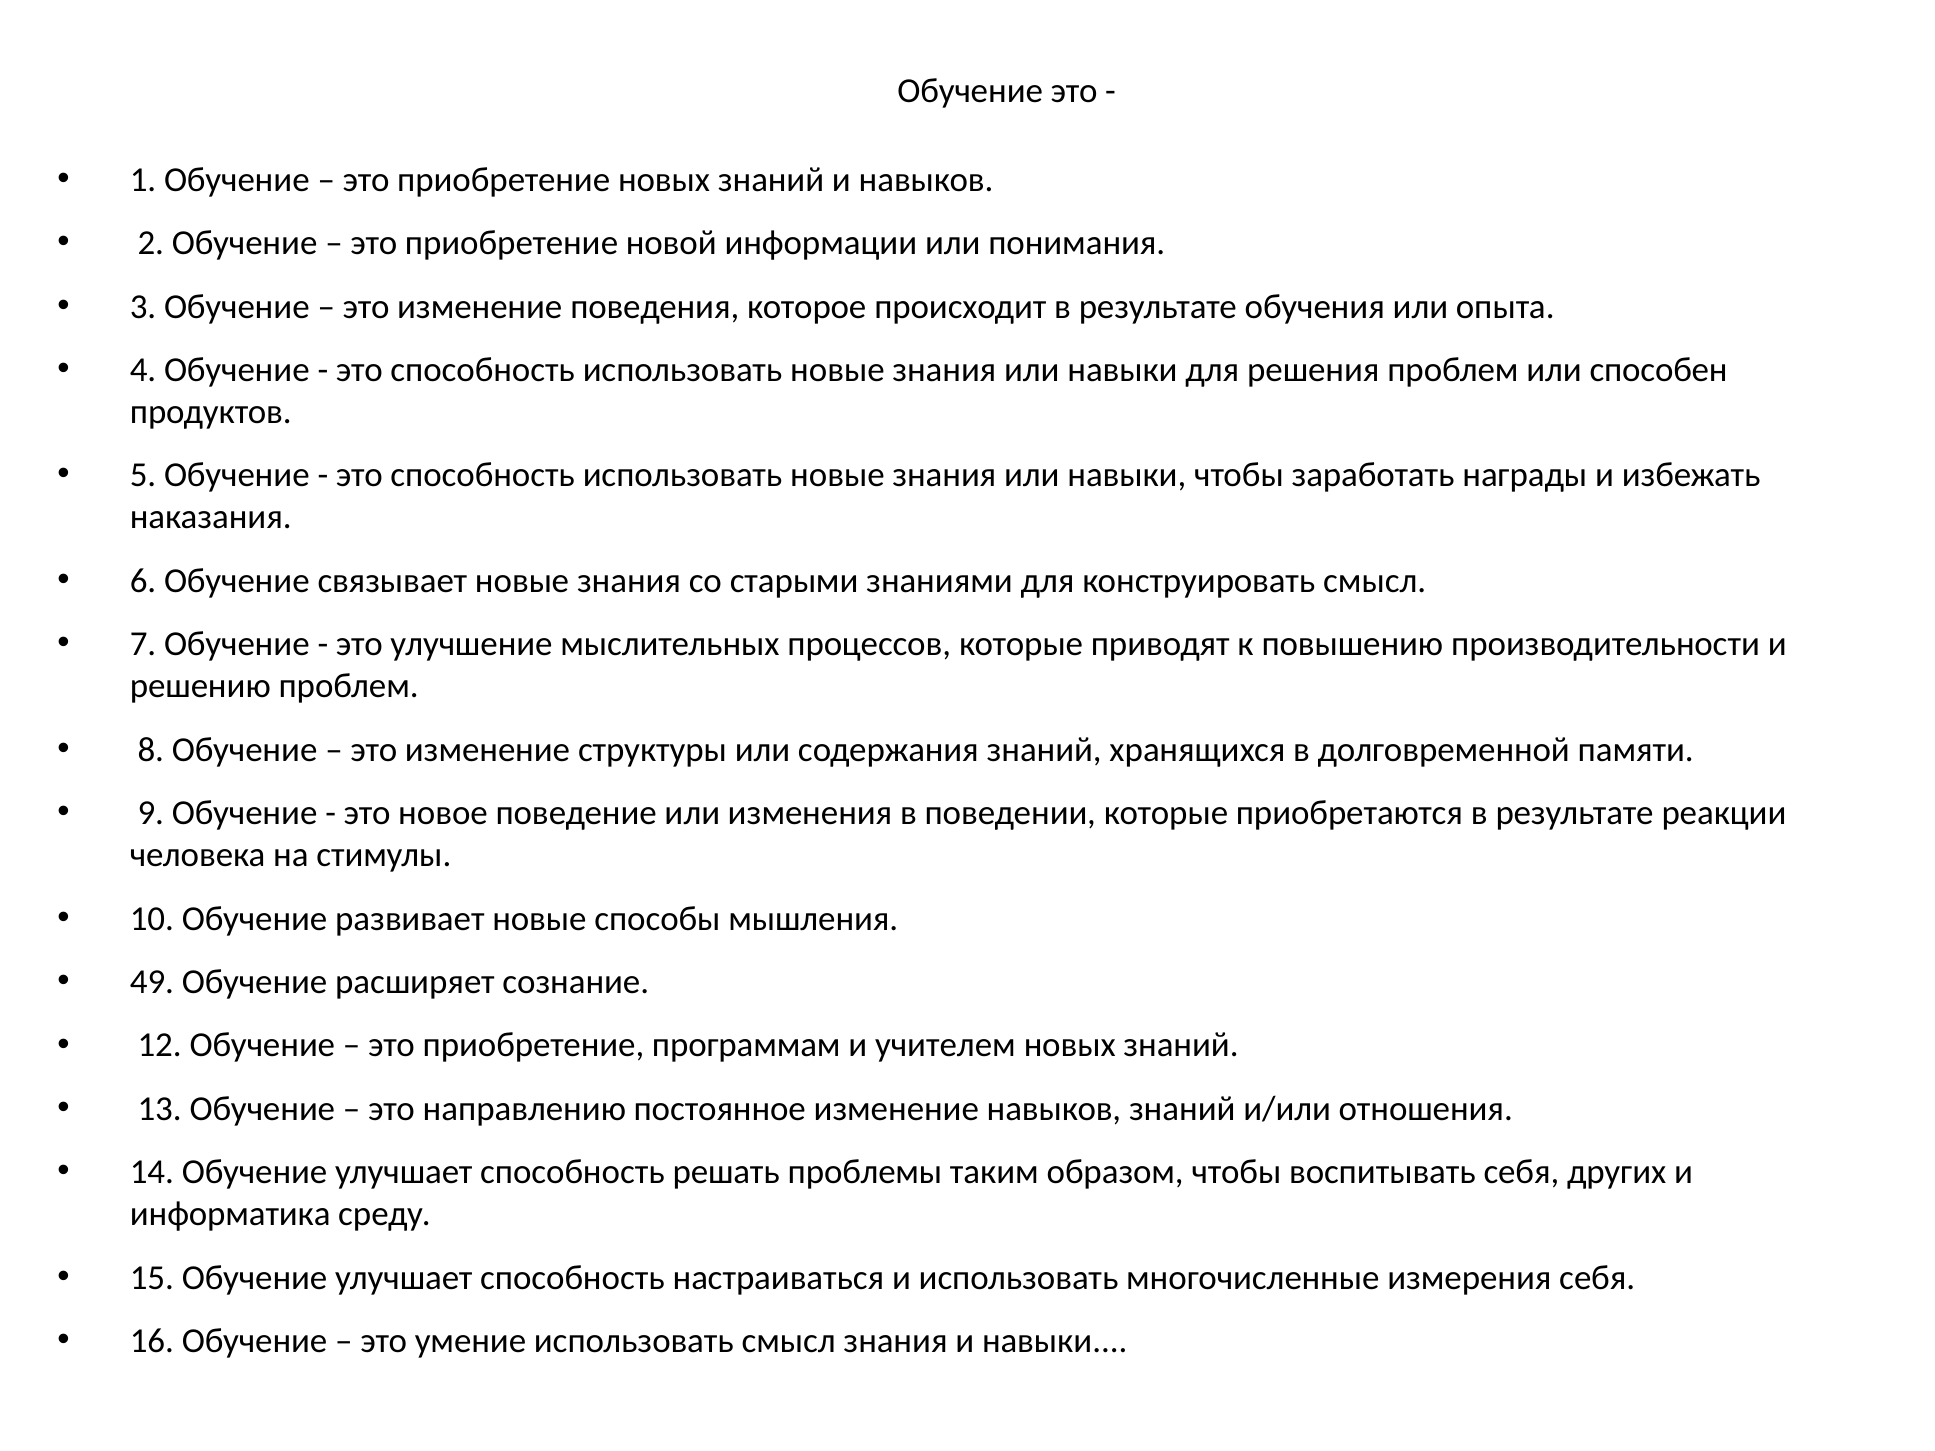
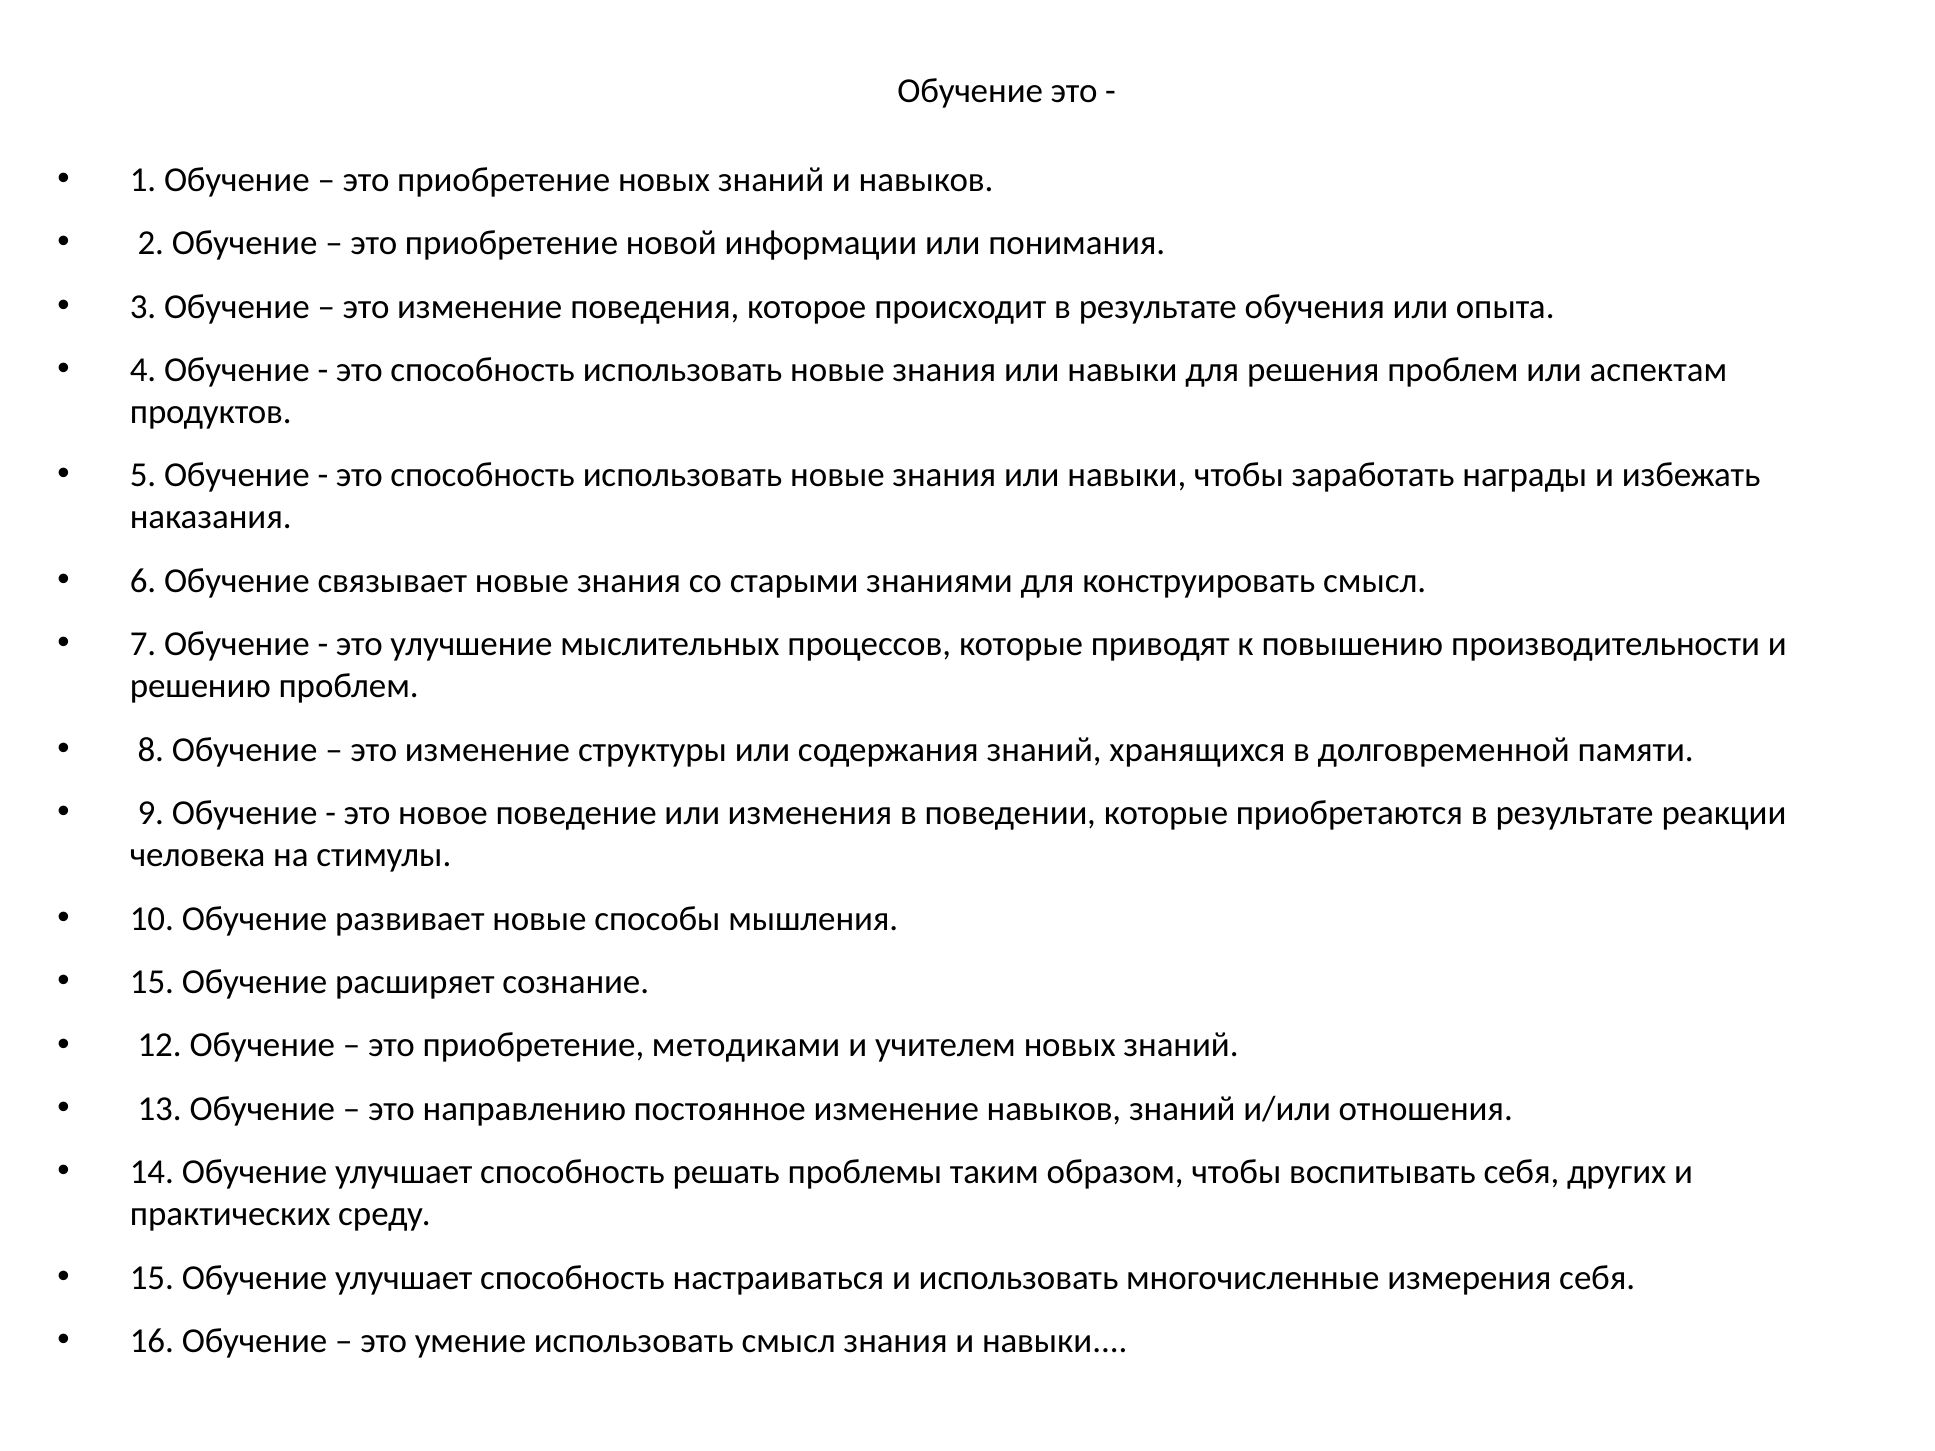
способен: способен -> аспектам (1658, 370)
49: 49 -> 15 (152, 982)
программам: программам -> методиками (746, 1046)
информатика: информатика -> практических (230, 1215)
